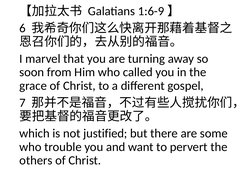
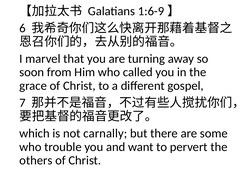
justified: justified -> carnally (105, 134)
